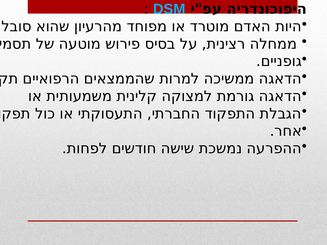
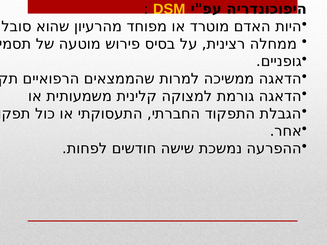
DSM colour: light blue -> yellow (169, 9)
